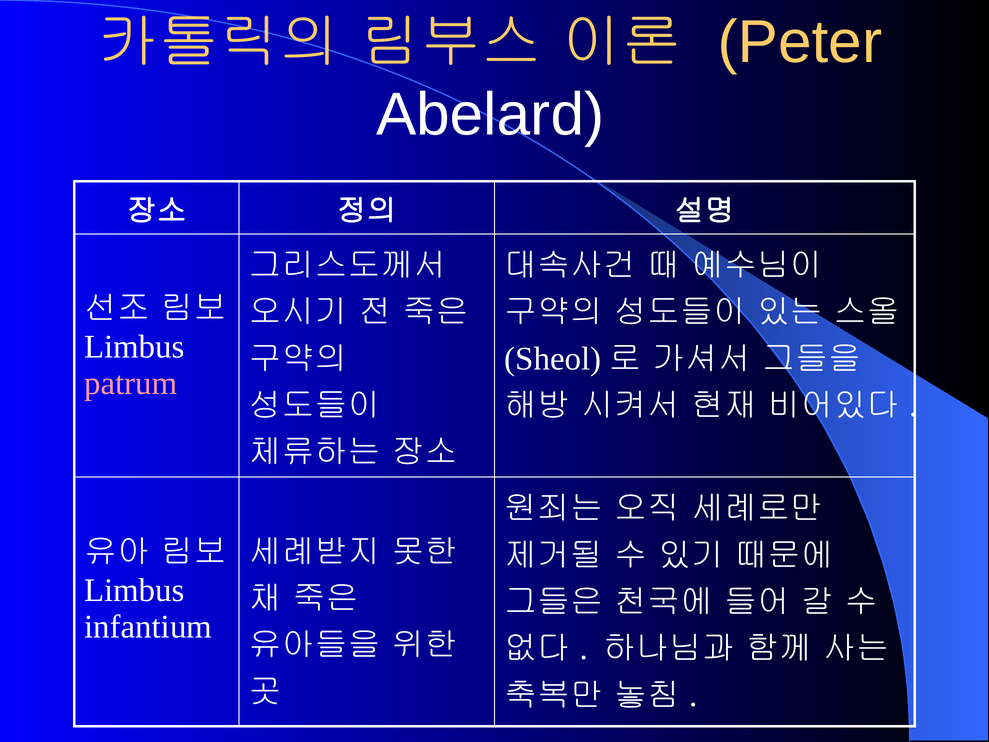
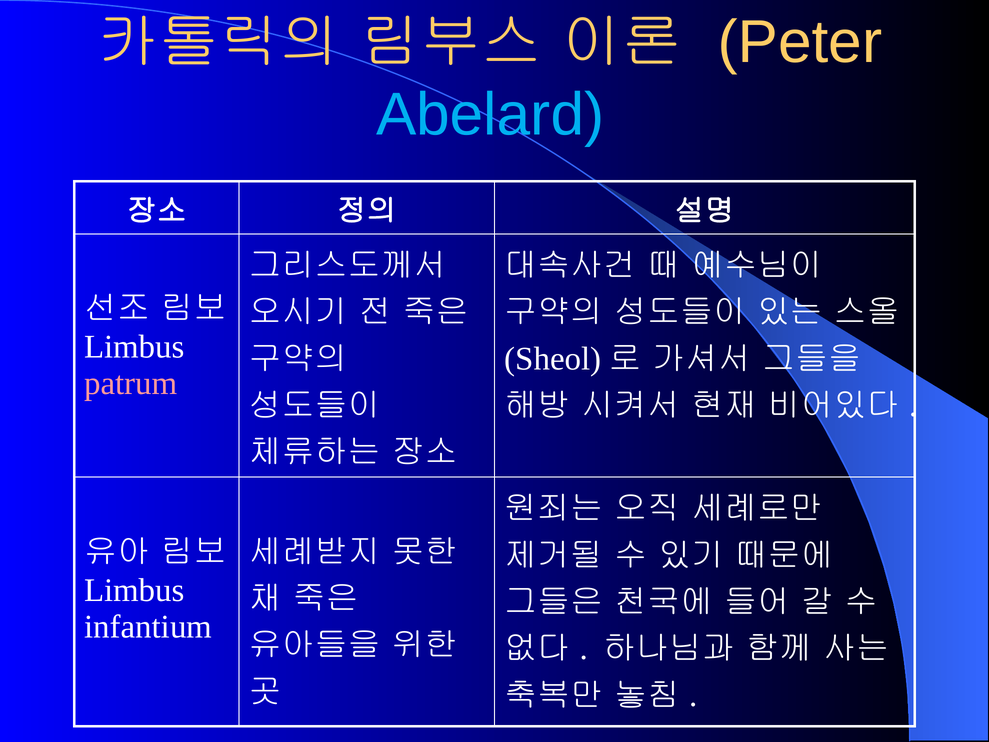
Abelard colour: white -> light blue (490, 115)
